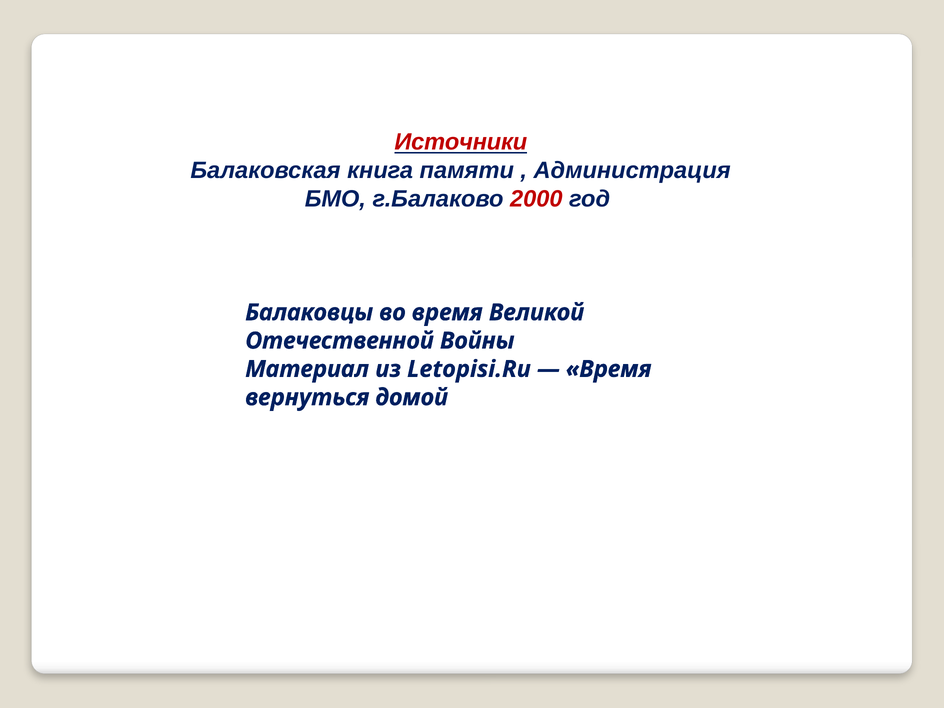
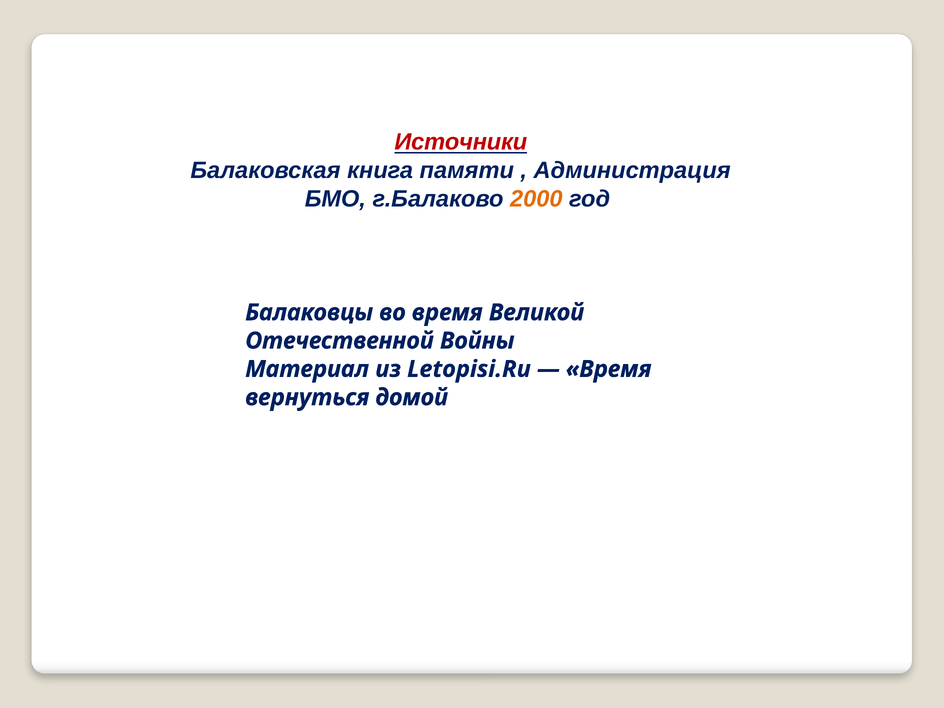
2000 colour: red -> orange (536, 199)
